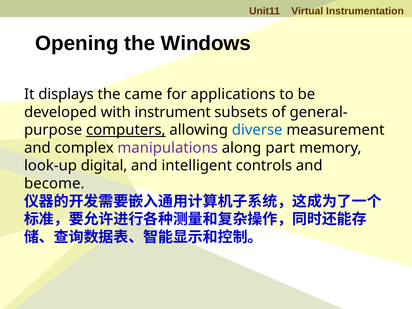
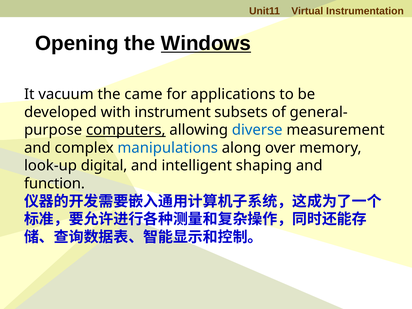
Windows underline: none -> present (206, 43)
displays: displays -> vacuum (66, 94)
manipulations colour: purple -> blue (168, 148)
part: part -> over (280, 148)
controls: controls -> shaping (264, 166)
become: become -> function (54, 184)
